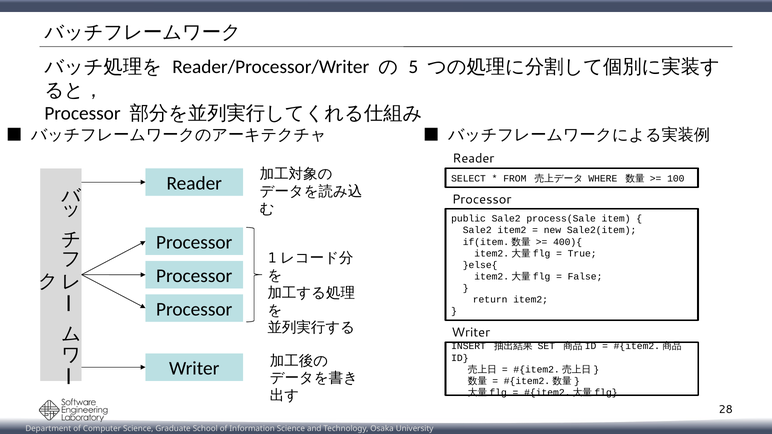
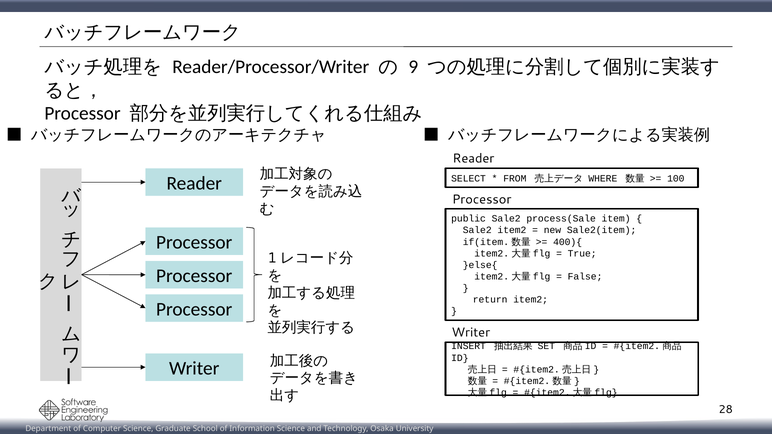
5: 5 -> 9 (413, 67)
